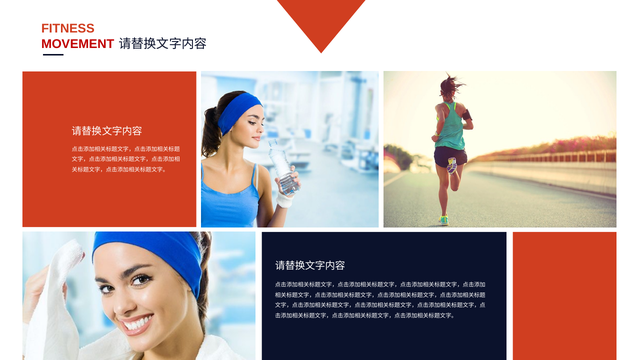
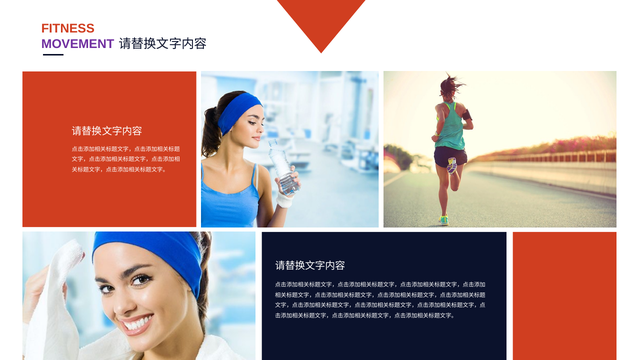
MOVEMENT colour: red -> purple (78, 44)
